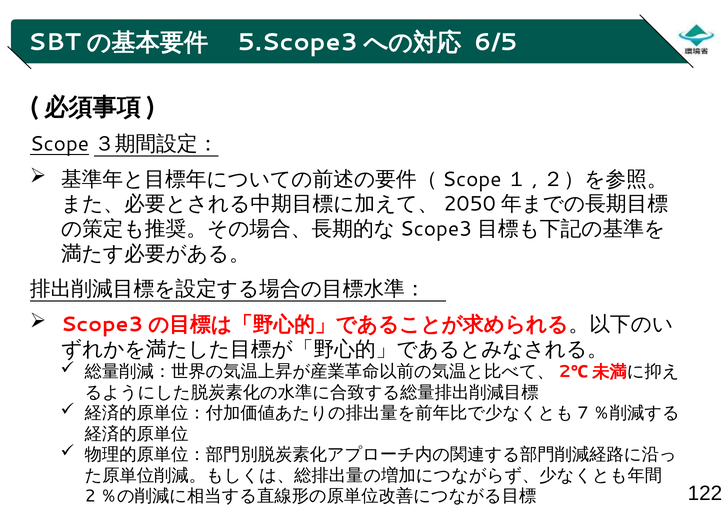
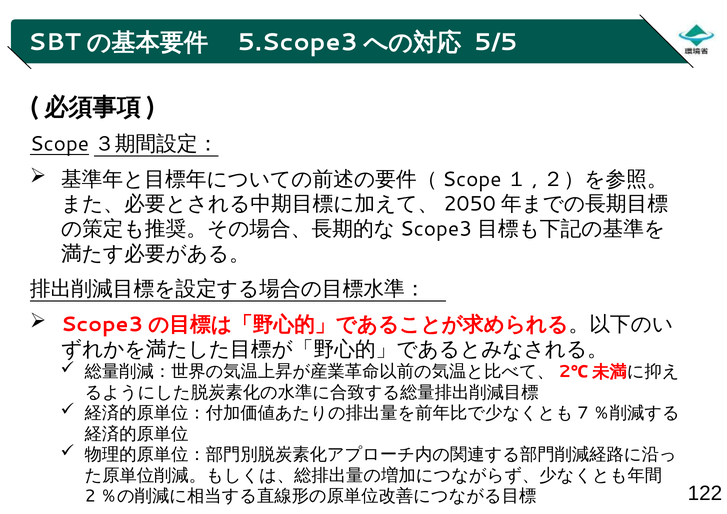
6/5: 6/5 -> 5/5 (496, 42)
